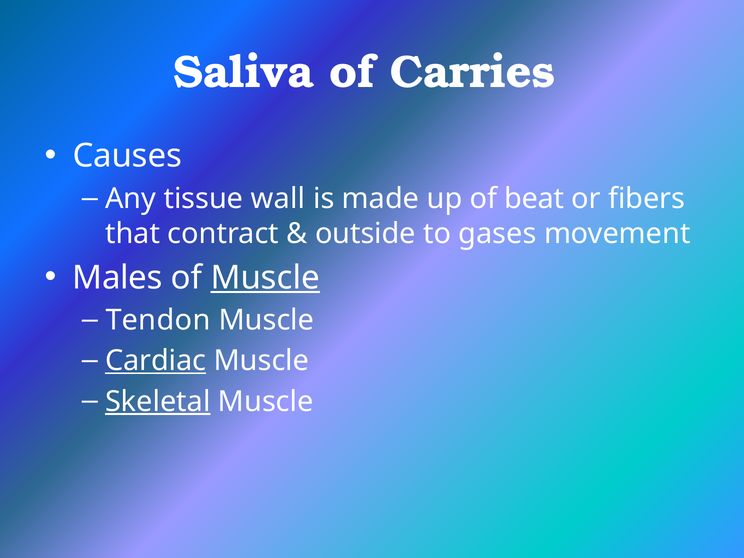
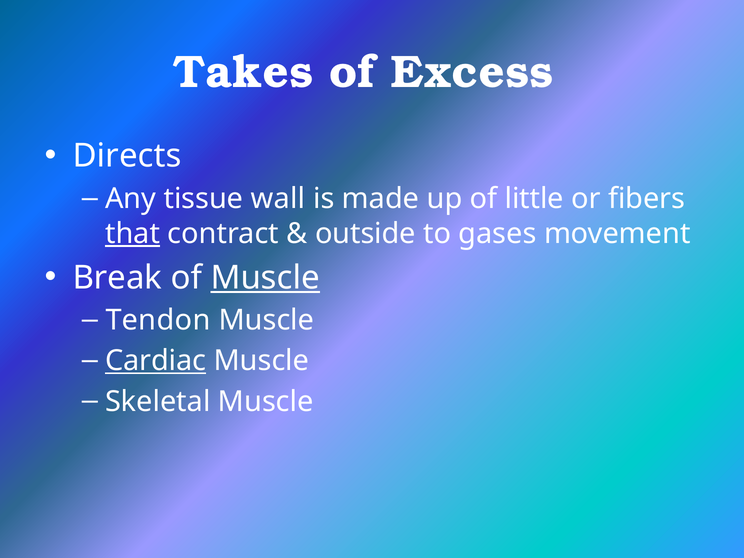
Saliva: Saliva -> Takes (243, 72)
Carries: Carries -> Excess (472, 72)
Causes: Causes -> Directs (127, 156)
beat: beat -> little (534, 199)
that underline: none -> present (133, 234)
Males: Males -> Break (117, 278)
Skeletal underline: present -> none (158, 401)
